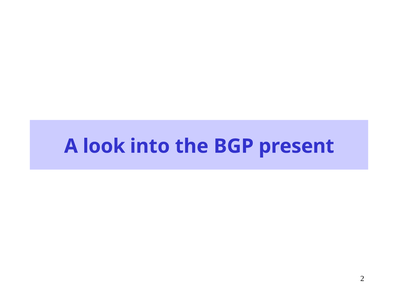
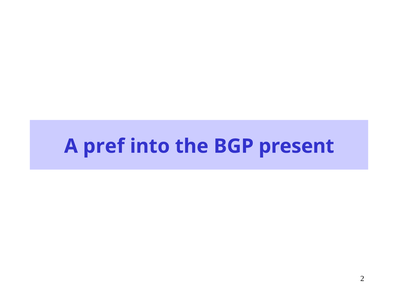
look: look -> pref (104, 146)
